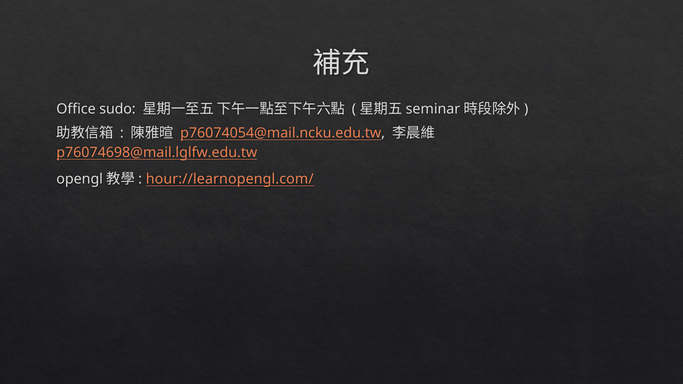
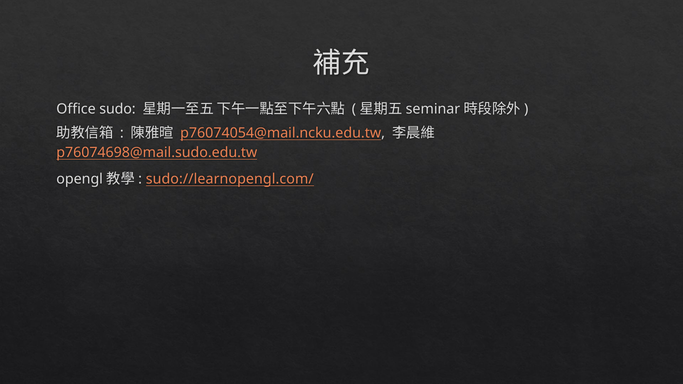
p76074698@mail.lglfw.edu.tw: p76074698@mail.lglfw.edu.tw -> p76074698@mail.sudo.edu.tw (157, 153)
hour://learnopengl.com/: hour://learnopengl.com/ -> sudo://learnopengl.com/ (230, 179)
